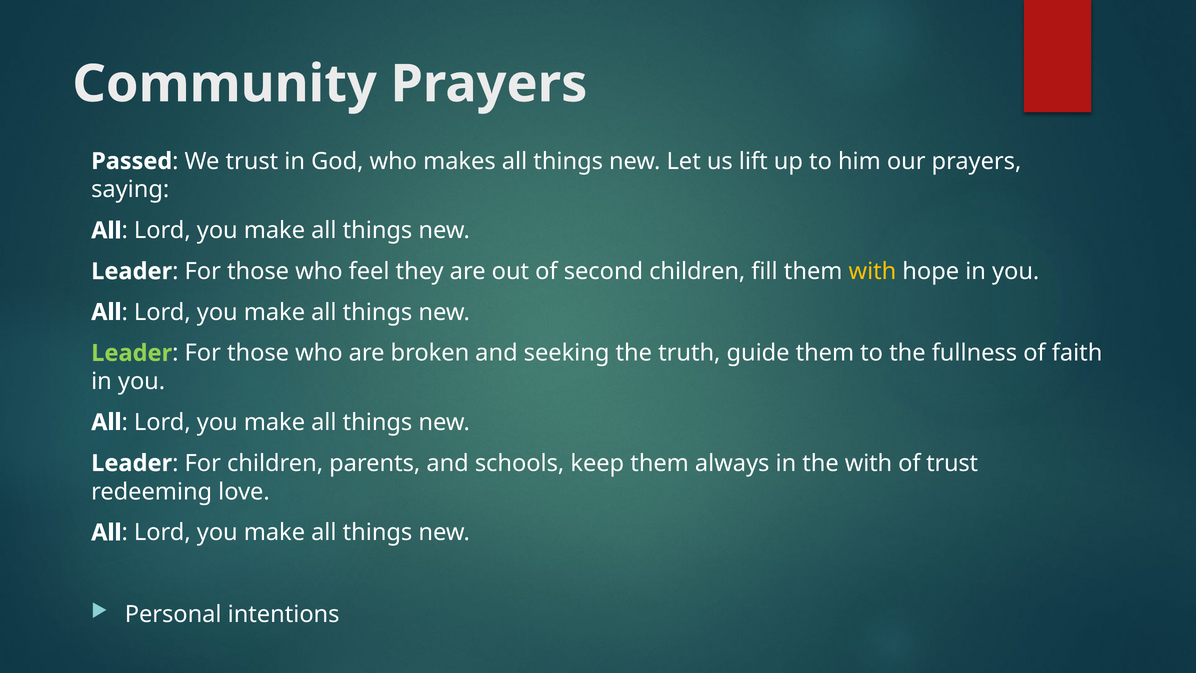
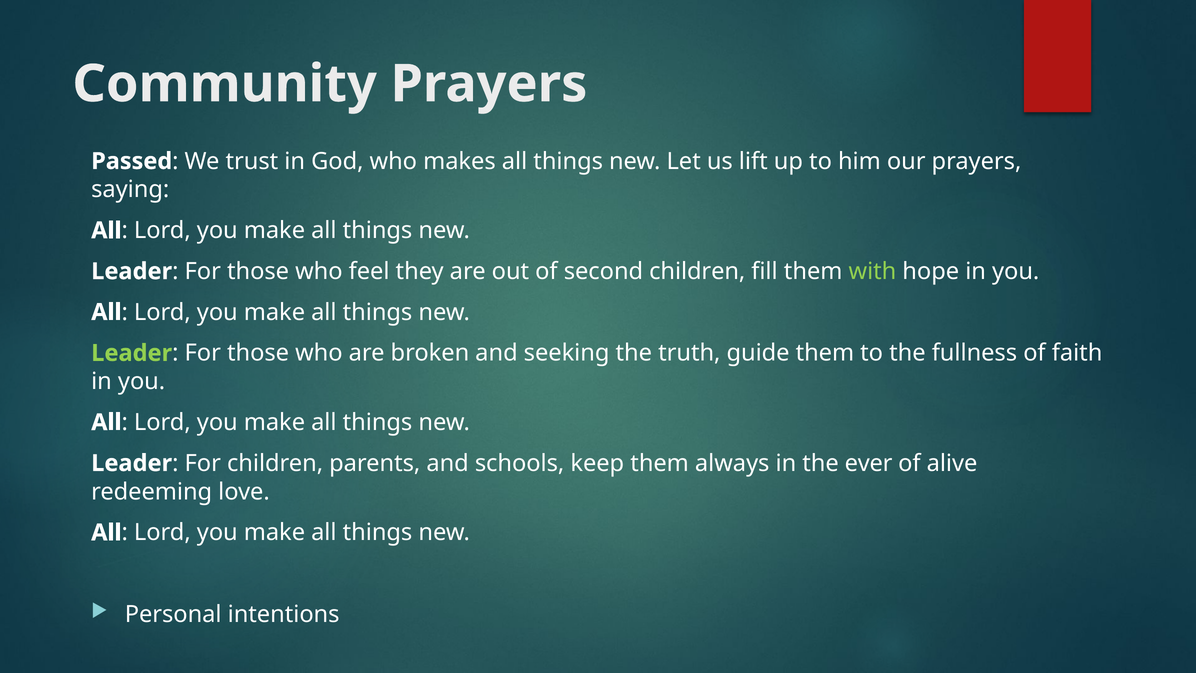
with colour: yellow -> light green (872, 271)
the with: with -> ever (869, 463)
of trust: trust -> alive (952, 463)
